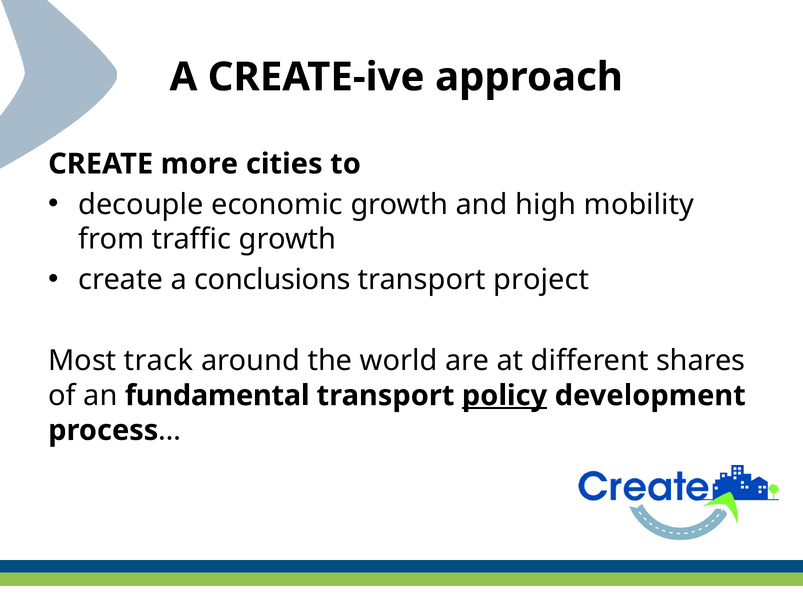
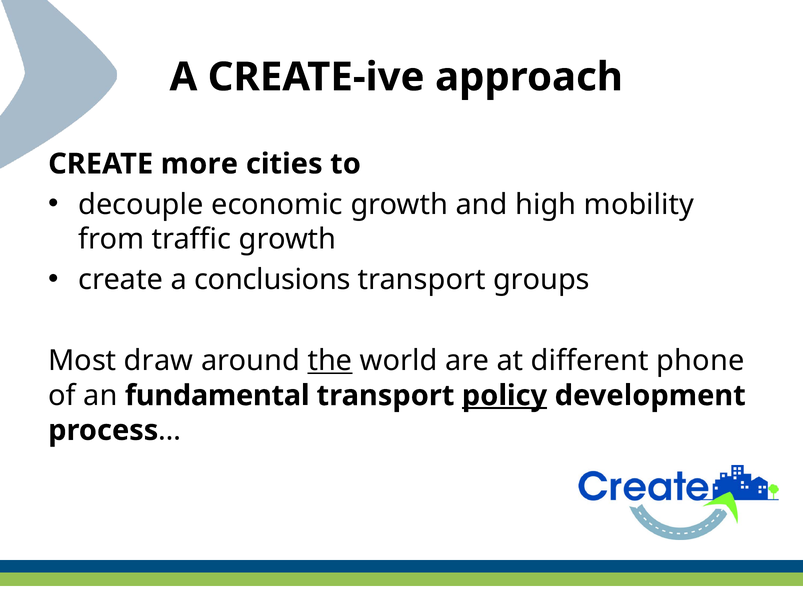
project: project -> groups (541, 280)
track: track -> draw (159, 361)
the underline: none -> present (330, 361)
shares: shares -> phone (700, 361)
